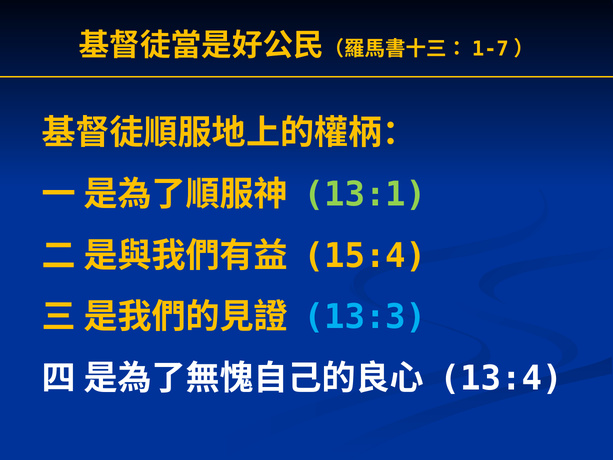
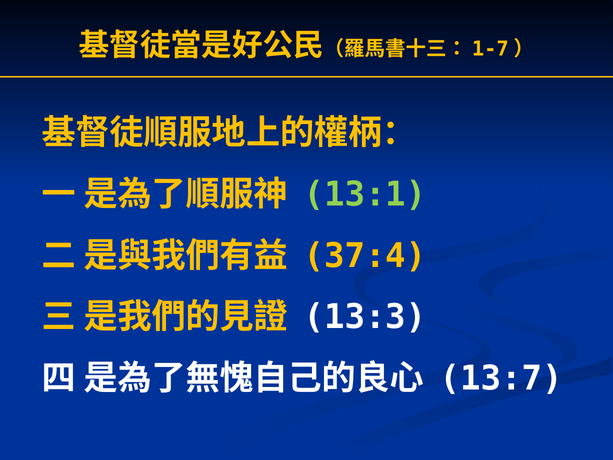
15:4: 15:4 -> 37:4 (365, 256)
13:3 colour: light blue -> white (365, 317)
13:4: 13:4 -> 13:7 (501, 378)
